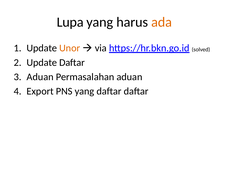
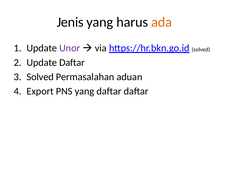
Lupa: Lupa -> Jenis (70, 22)
Unor colour: orange -> purple (70, 48)
Aduan: Aduan -> Solved (40, 77)
